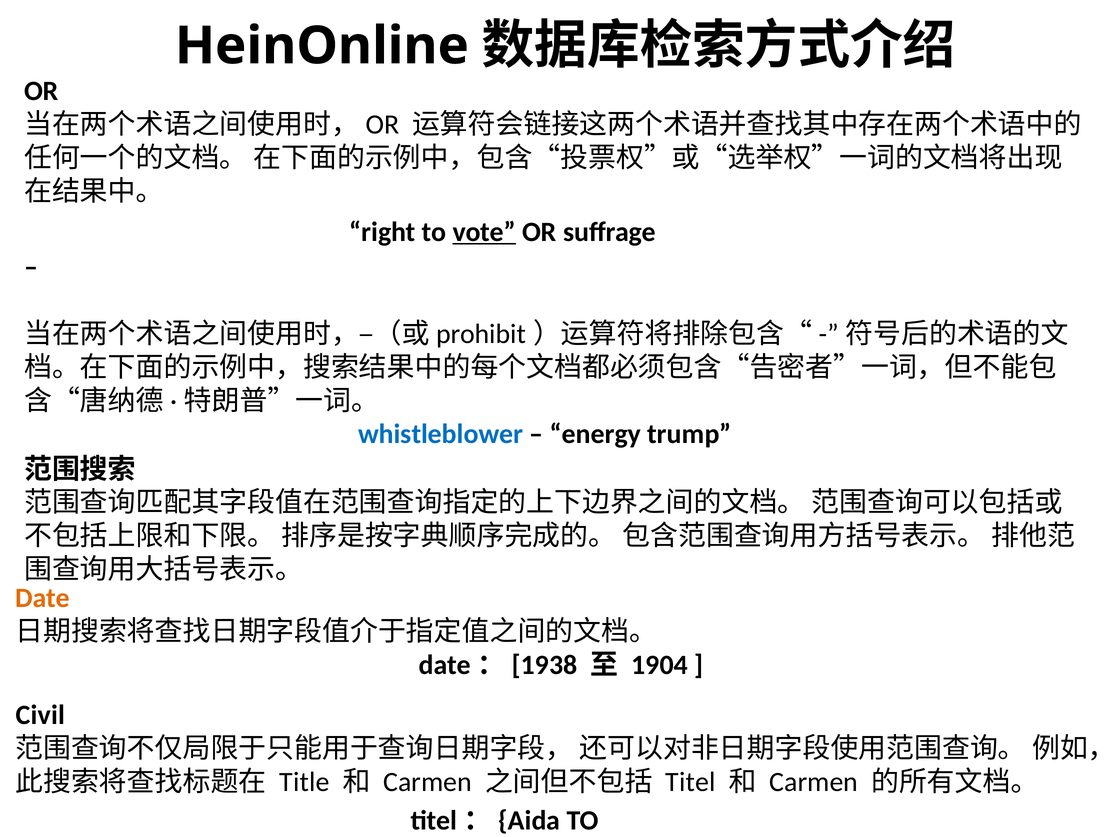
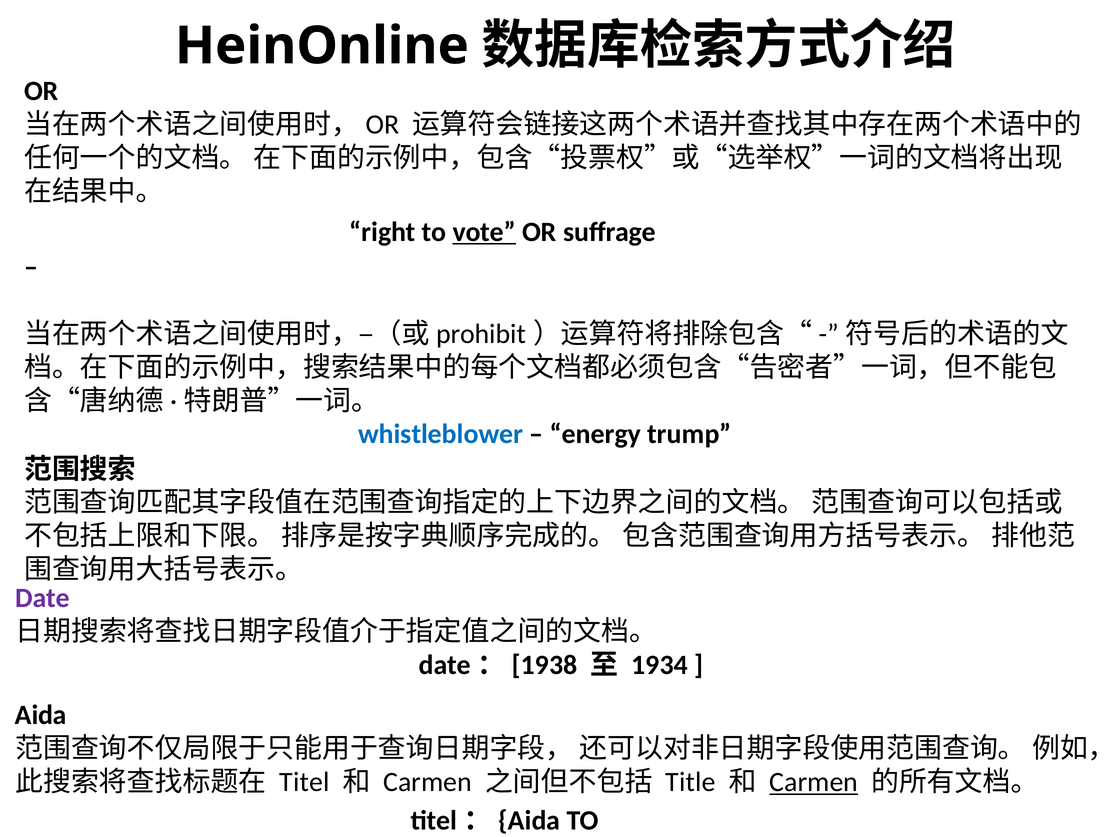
Date colour: orange -> purple (43, 598)
1904: 1904 -> 1934 (660, 665)
Civil: Civil -> Aida (41, 715)
Title: Title -> Titel (304, 782)
Titel: Titel -> Title (690, 782)
Carmen underline: none -> present (814, 782)
